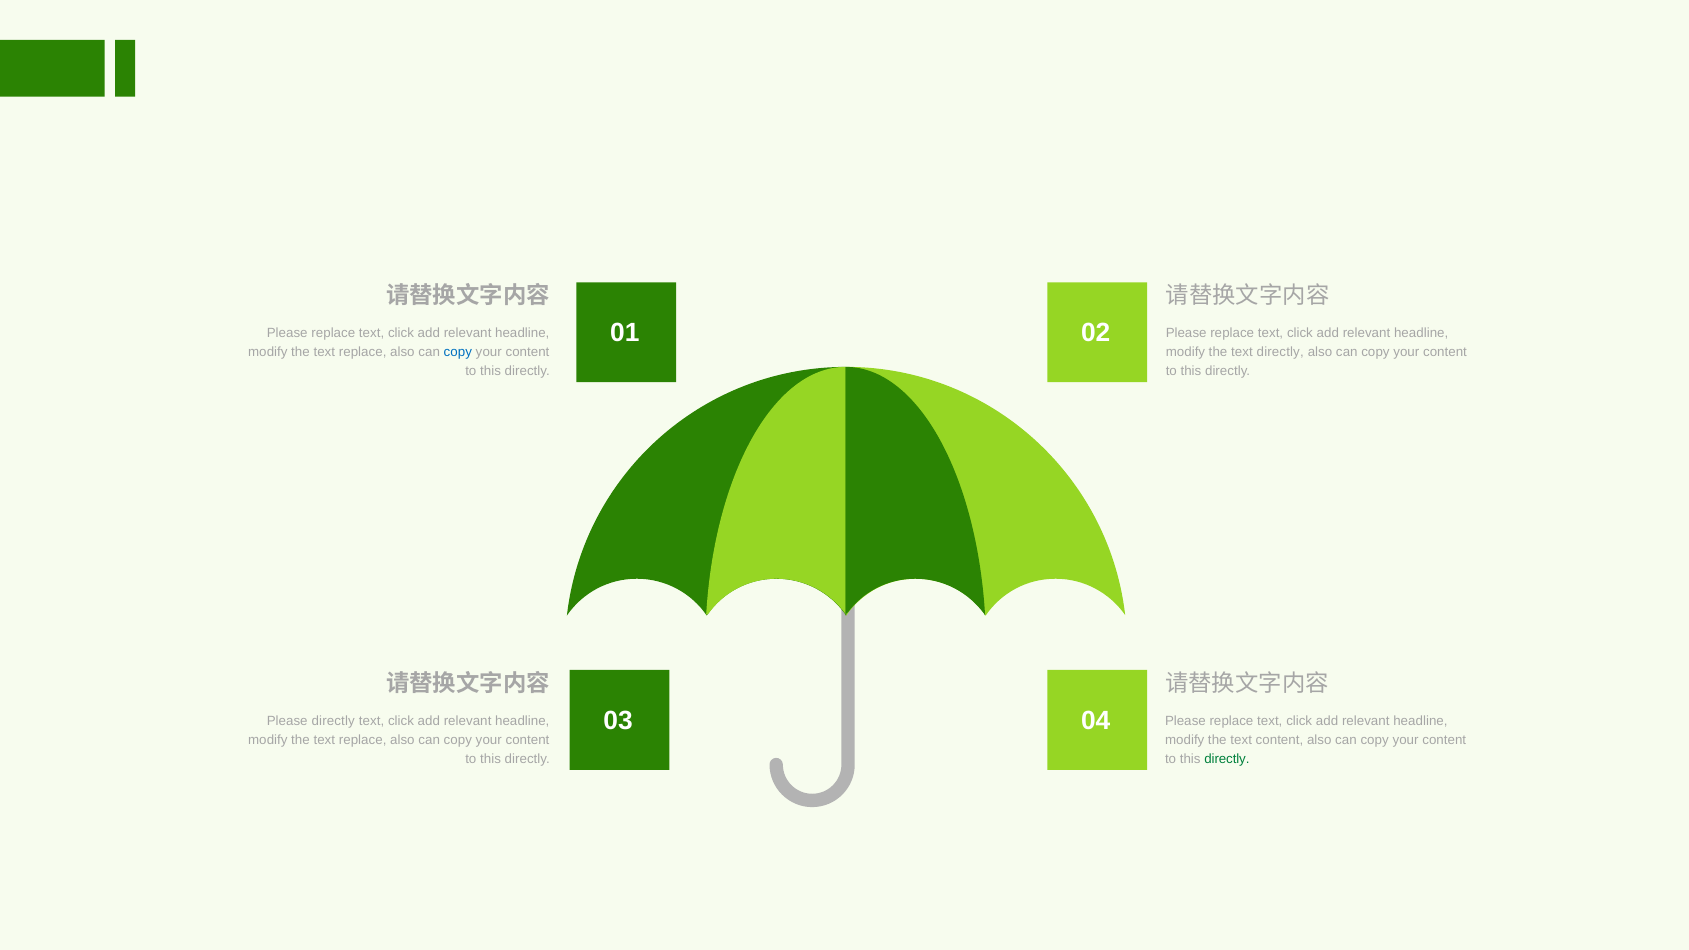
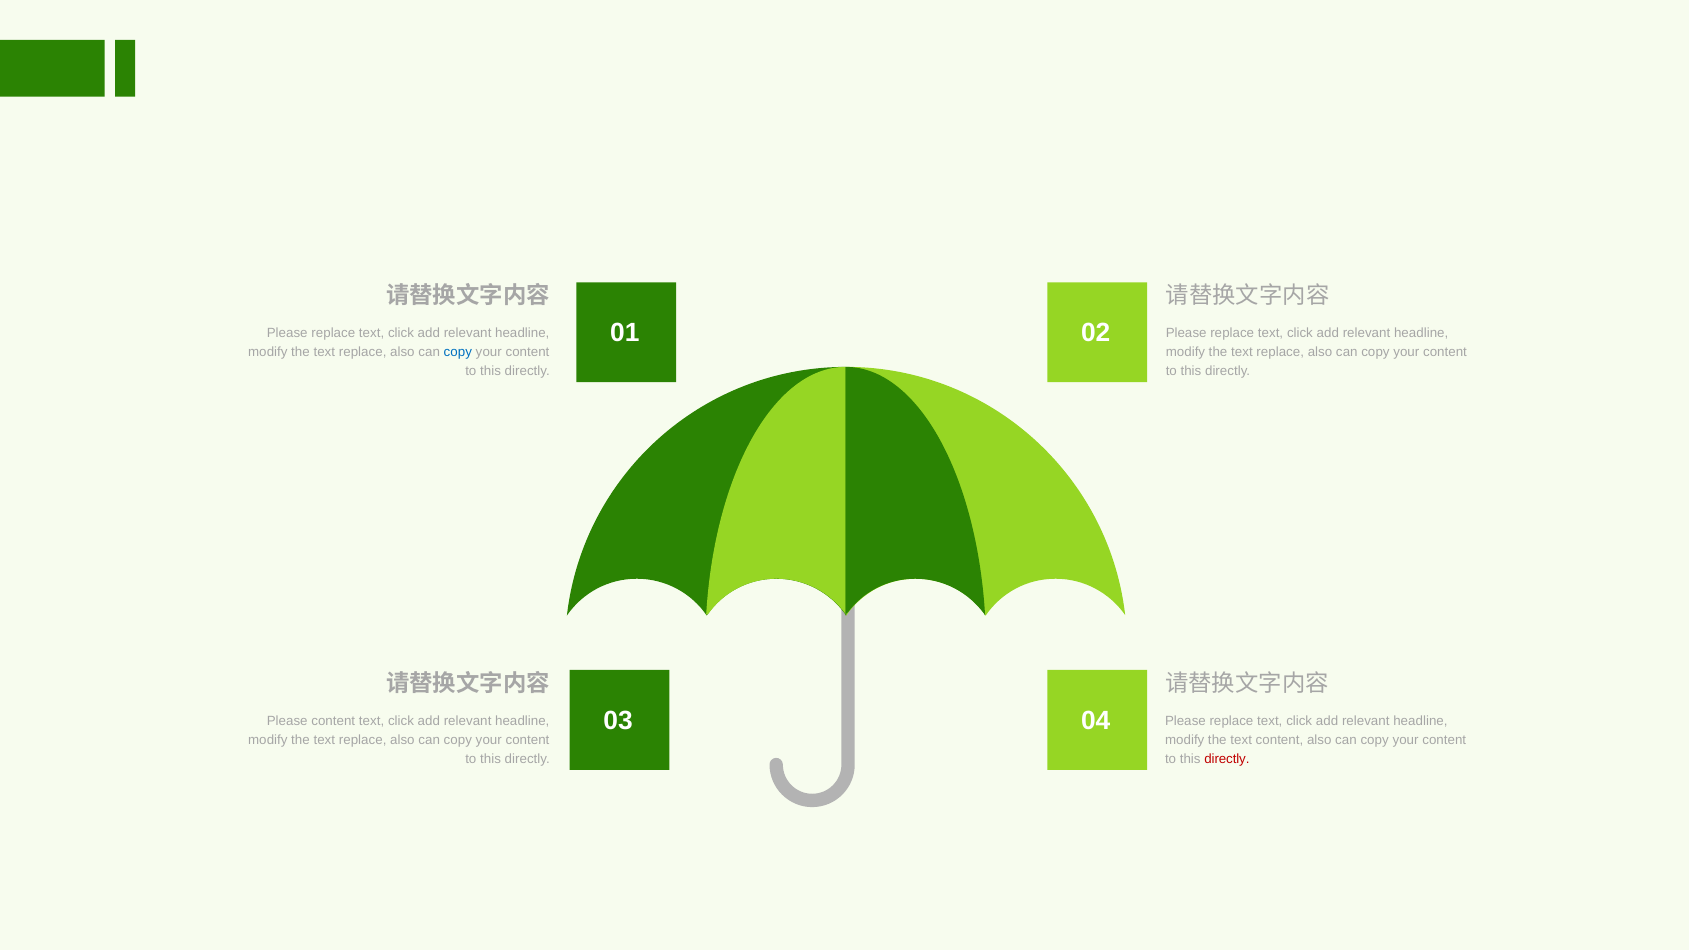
directly: directly -> replace (1280, 352)
Please directly: directly -> content (333, 721)
directly colour: green -> red (1227, 759)
